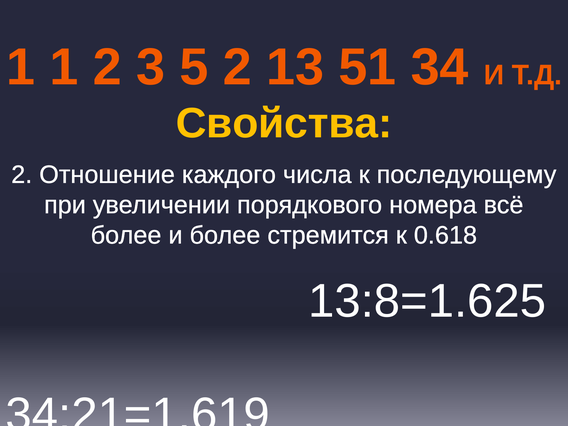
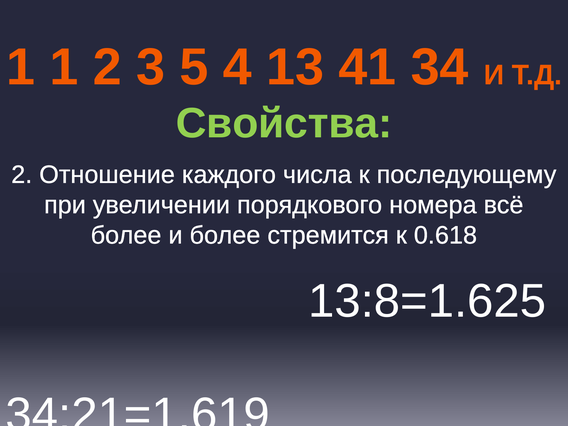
5 2: 2 -> 4 (237, 67)
51: 51 -> 41 (367, 67)
Свойства colour: yellow -> light green (284, 124)
